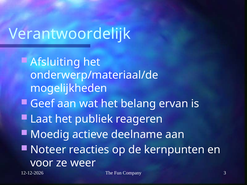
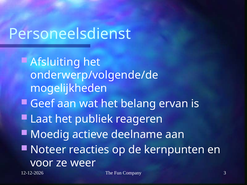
Verantwoordelijk: Verantwoordelijk -> Personeelsdienst (70, 34)
onderwerp/materiaal/de: onderwerp/materiaal/de -> onderwerp/volgende/de (94, 75)
